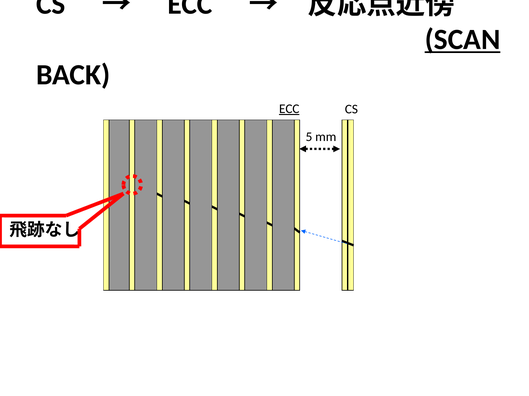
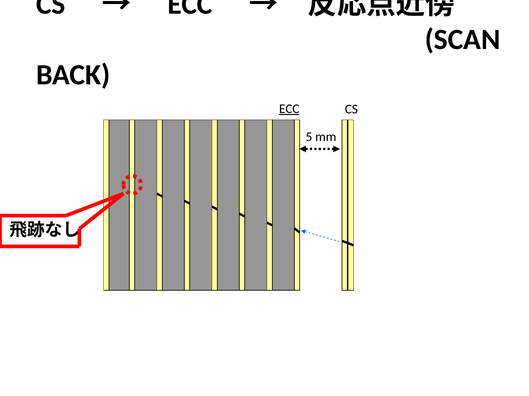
SCAN underline: present -> none (463, 40)
